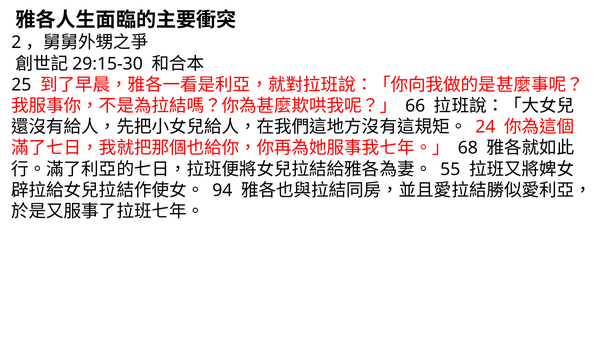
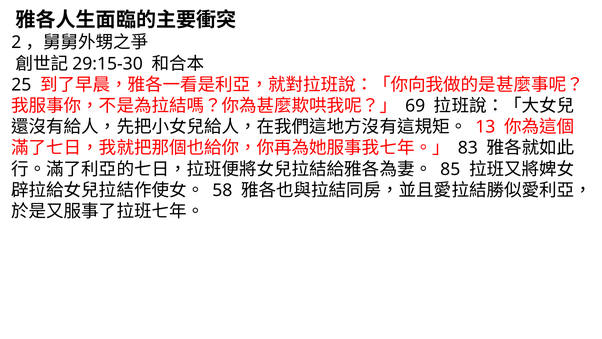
66: 66 -> 69 (415, 106)
24: 24 -> 13 (485, 127)
68: 68 -> 83 (468, 148)
55: 55 -> 85 (450, 169)
94: 94 -> 58 (222, 190)
